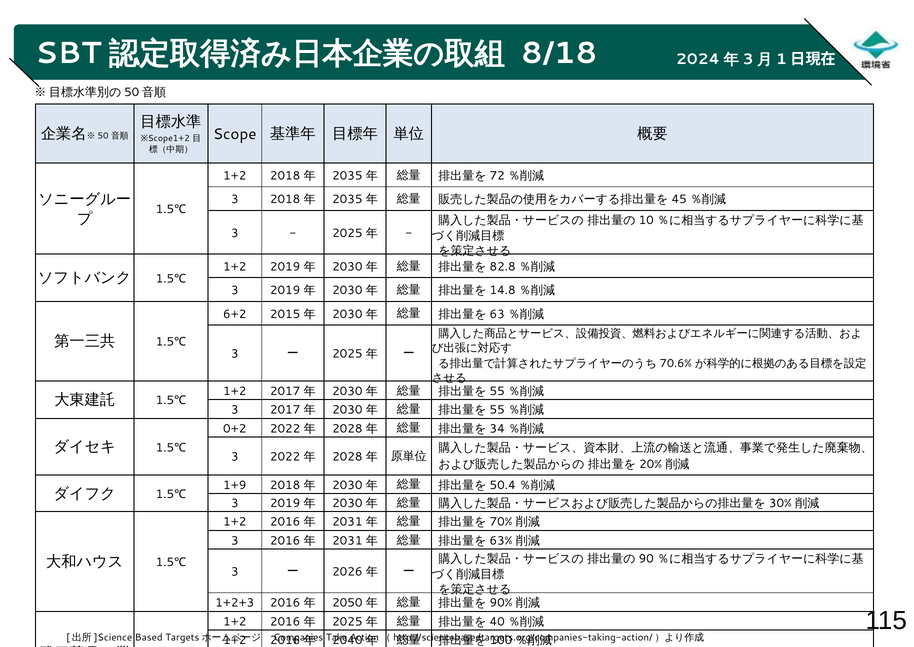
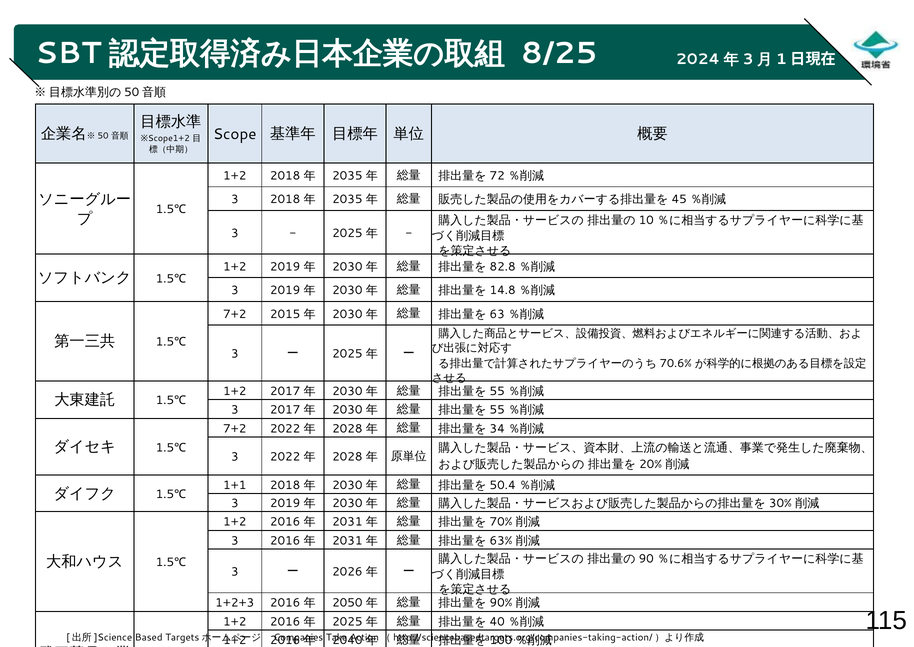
8/18: 8/18 -> 8/25 (559, 53)
6+2: 6+2 -> 7+2 (235, 314)
0+2: 0+2 -> 7+2 (235, 428)
1+9: 1+9 -> 1+1 (235, 485)
